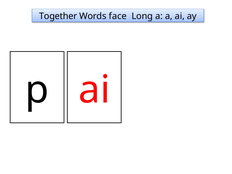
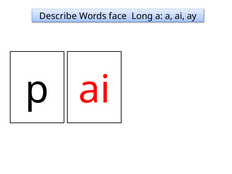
Together: Together -> Describe (58, 16)
